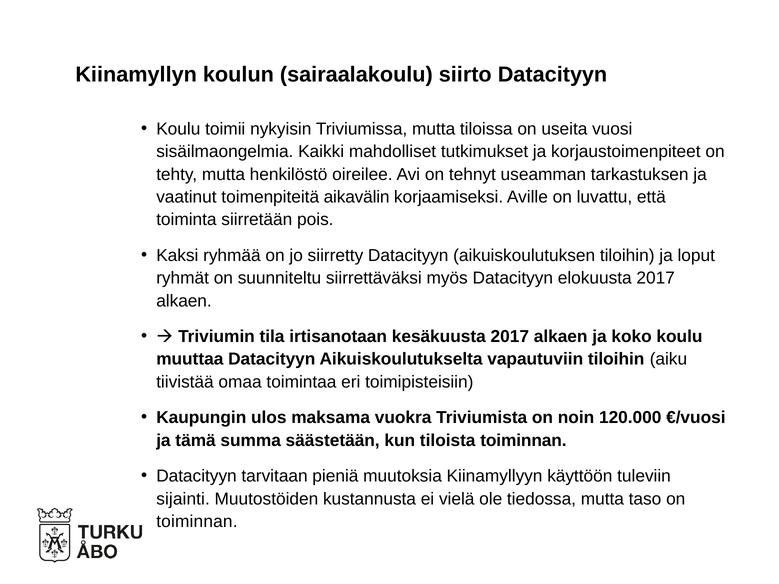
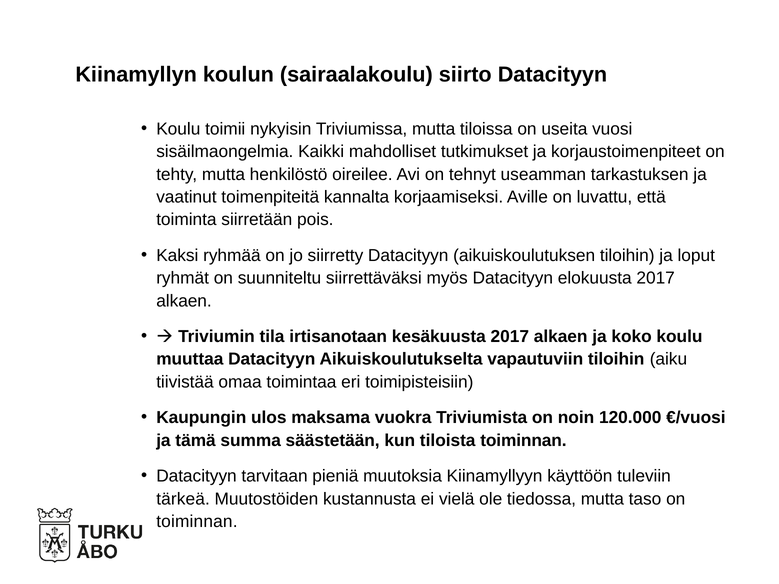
aikavälin: aikavälin -> kannalta (357, 197)
sijainti: sijainti -> tärkeä (183, 499)
